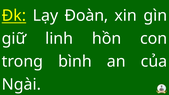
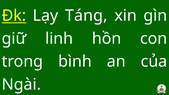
Đoàn: Đoàn -> Táng (86, 16)
